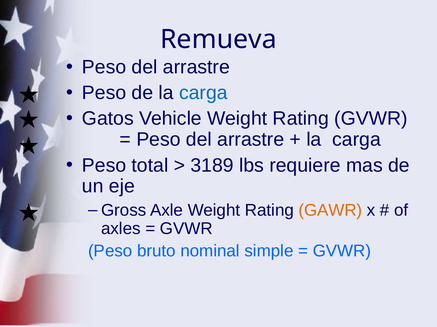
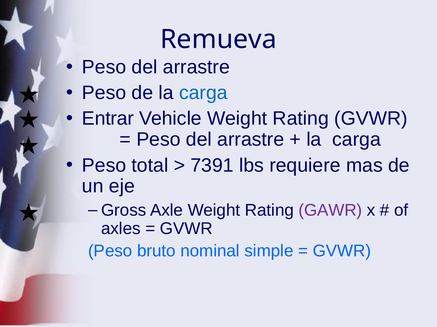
Gatos: Gatos -> Entrar (108, 119)
3189: 3189 -> 7391 (212, 166)
GAWR colour: orange -> purple (330, 211)
